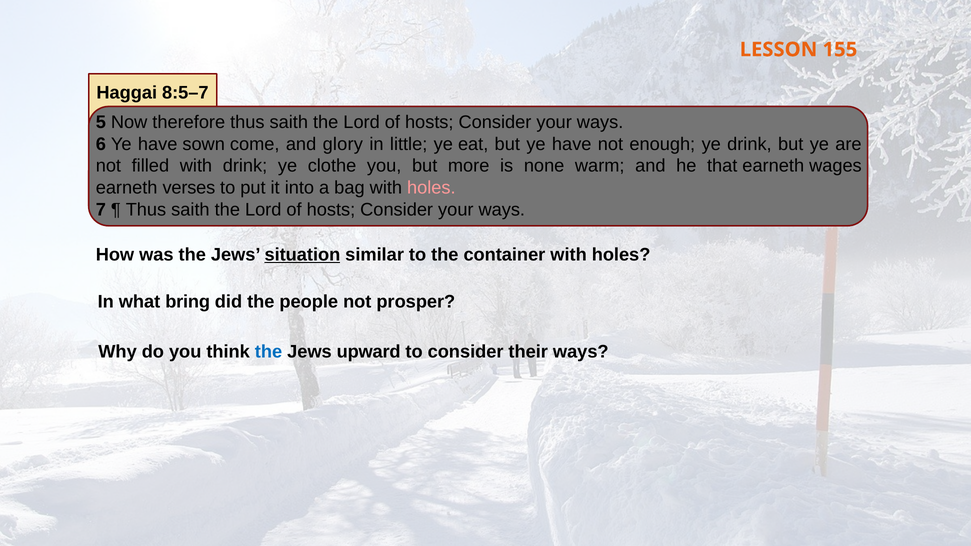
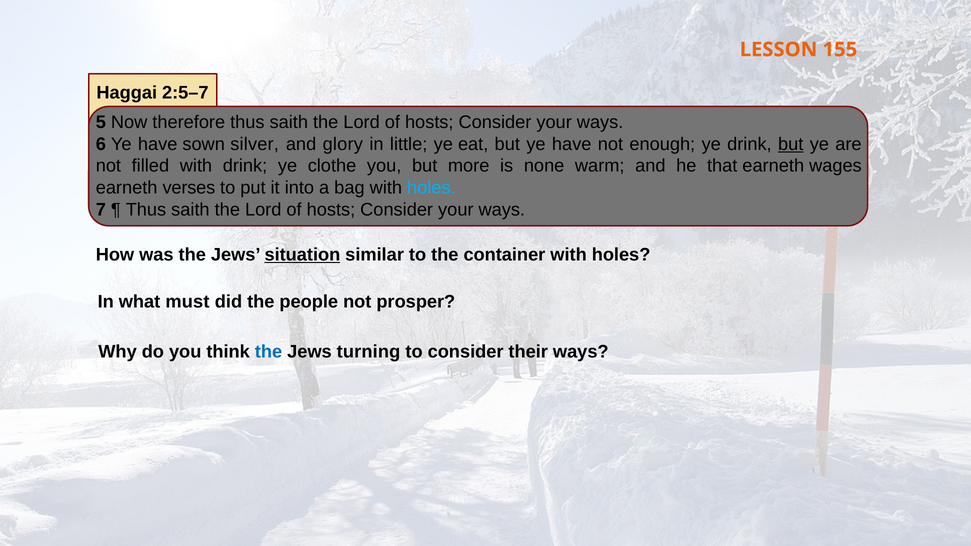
8:5–7: 8:5–7 -> 2:5–7 (185, 93)
come: come -> silver (255, 144)
but underline: none -> present (791, 144)
holes colour: pink -> light blue (431, 188)
bring: bring -> must (187, 302)
upward: upward -> turning (369, 352)
